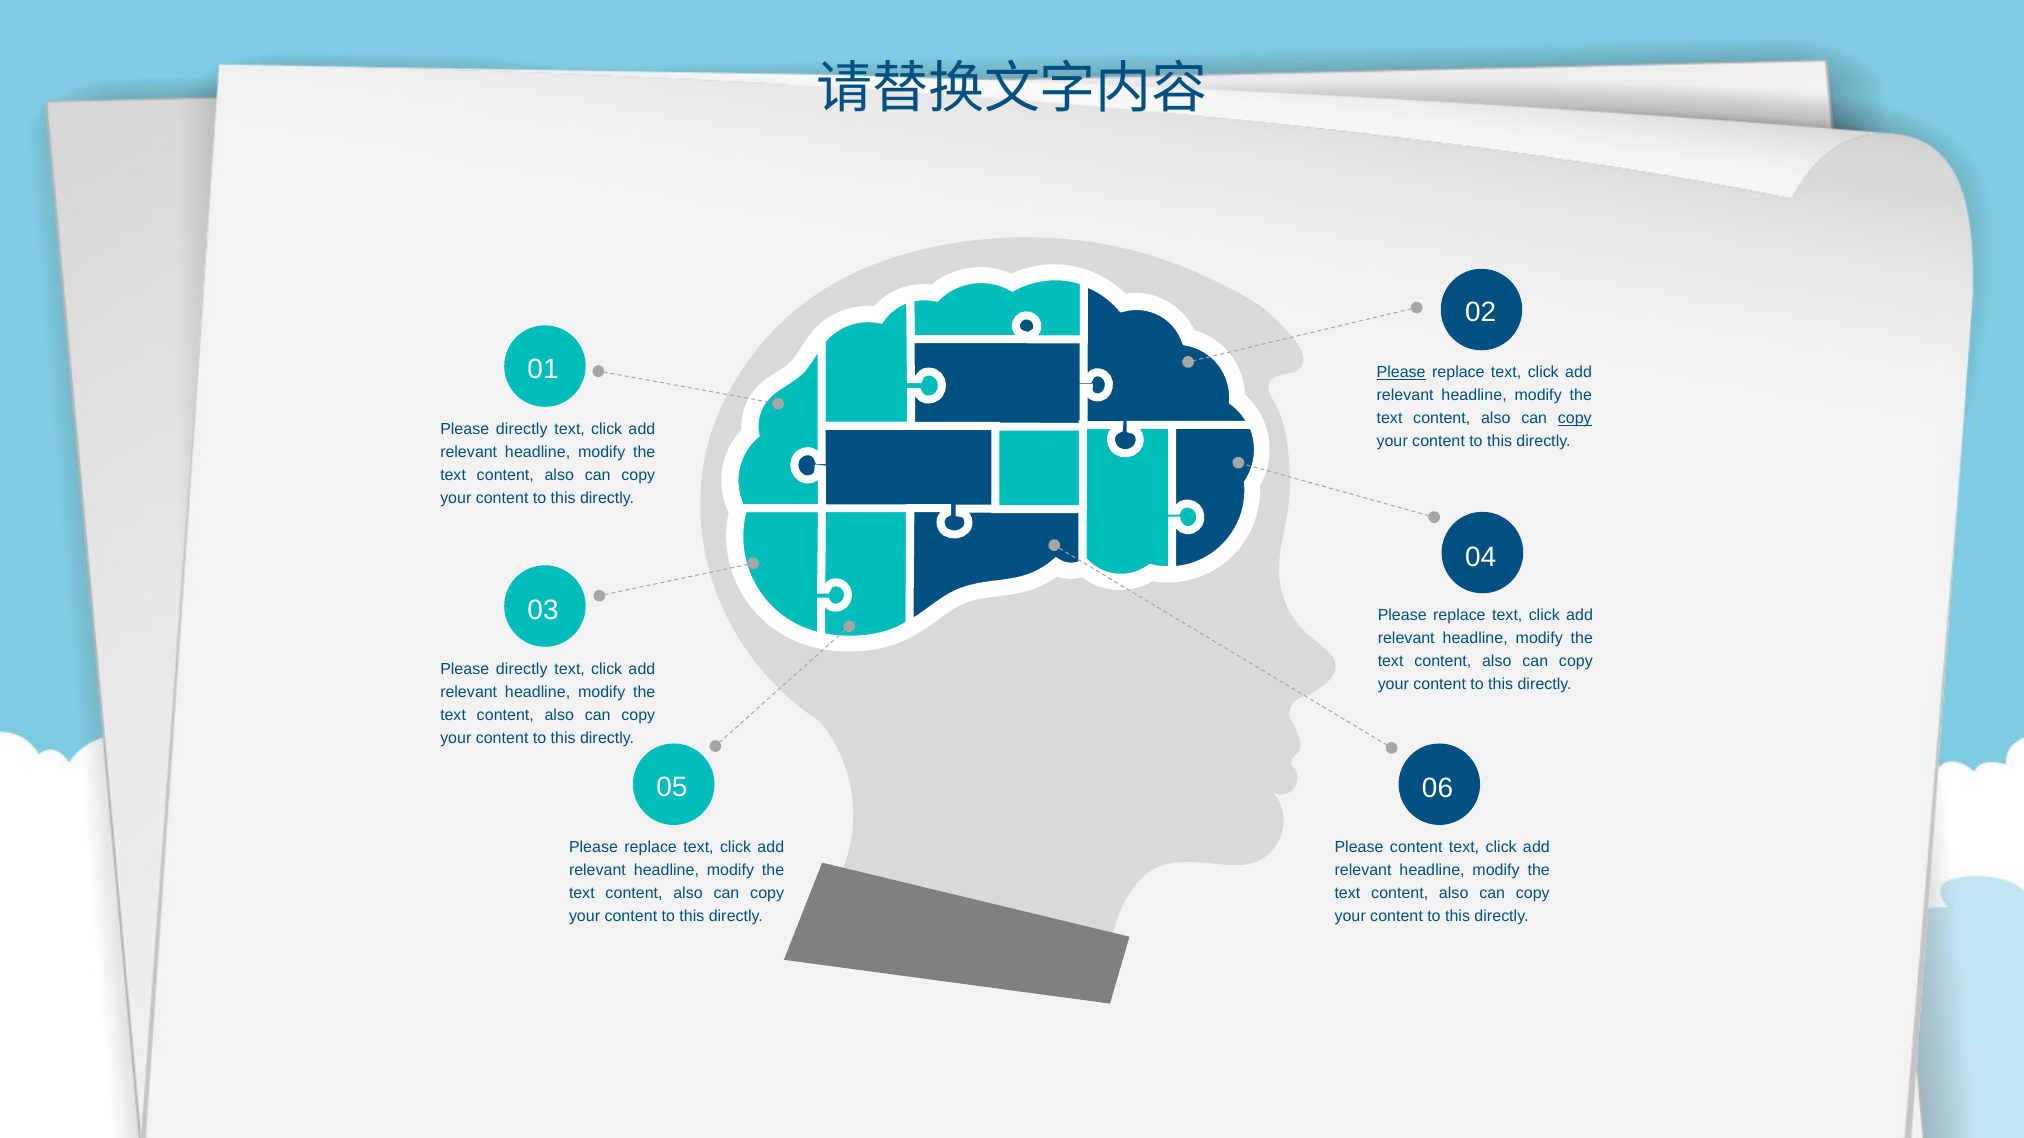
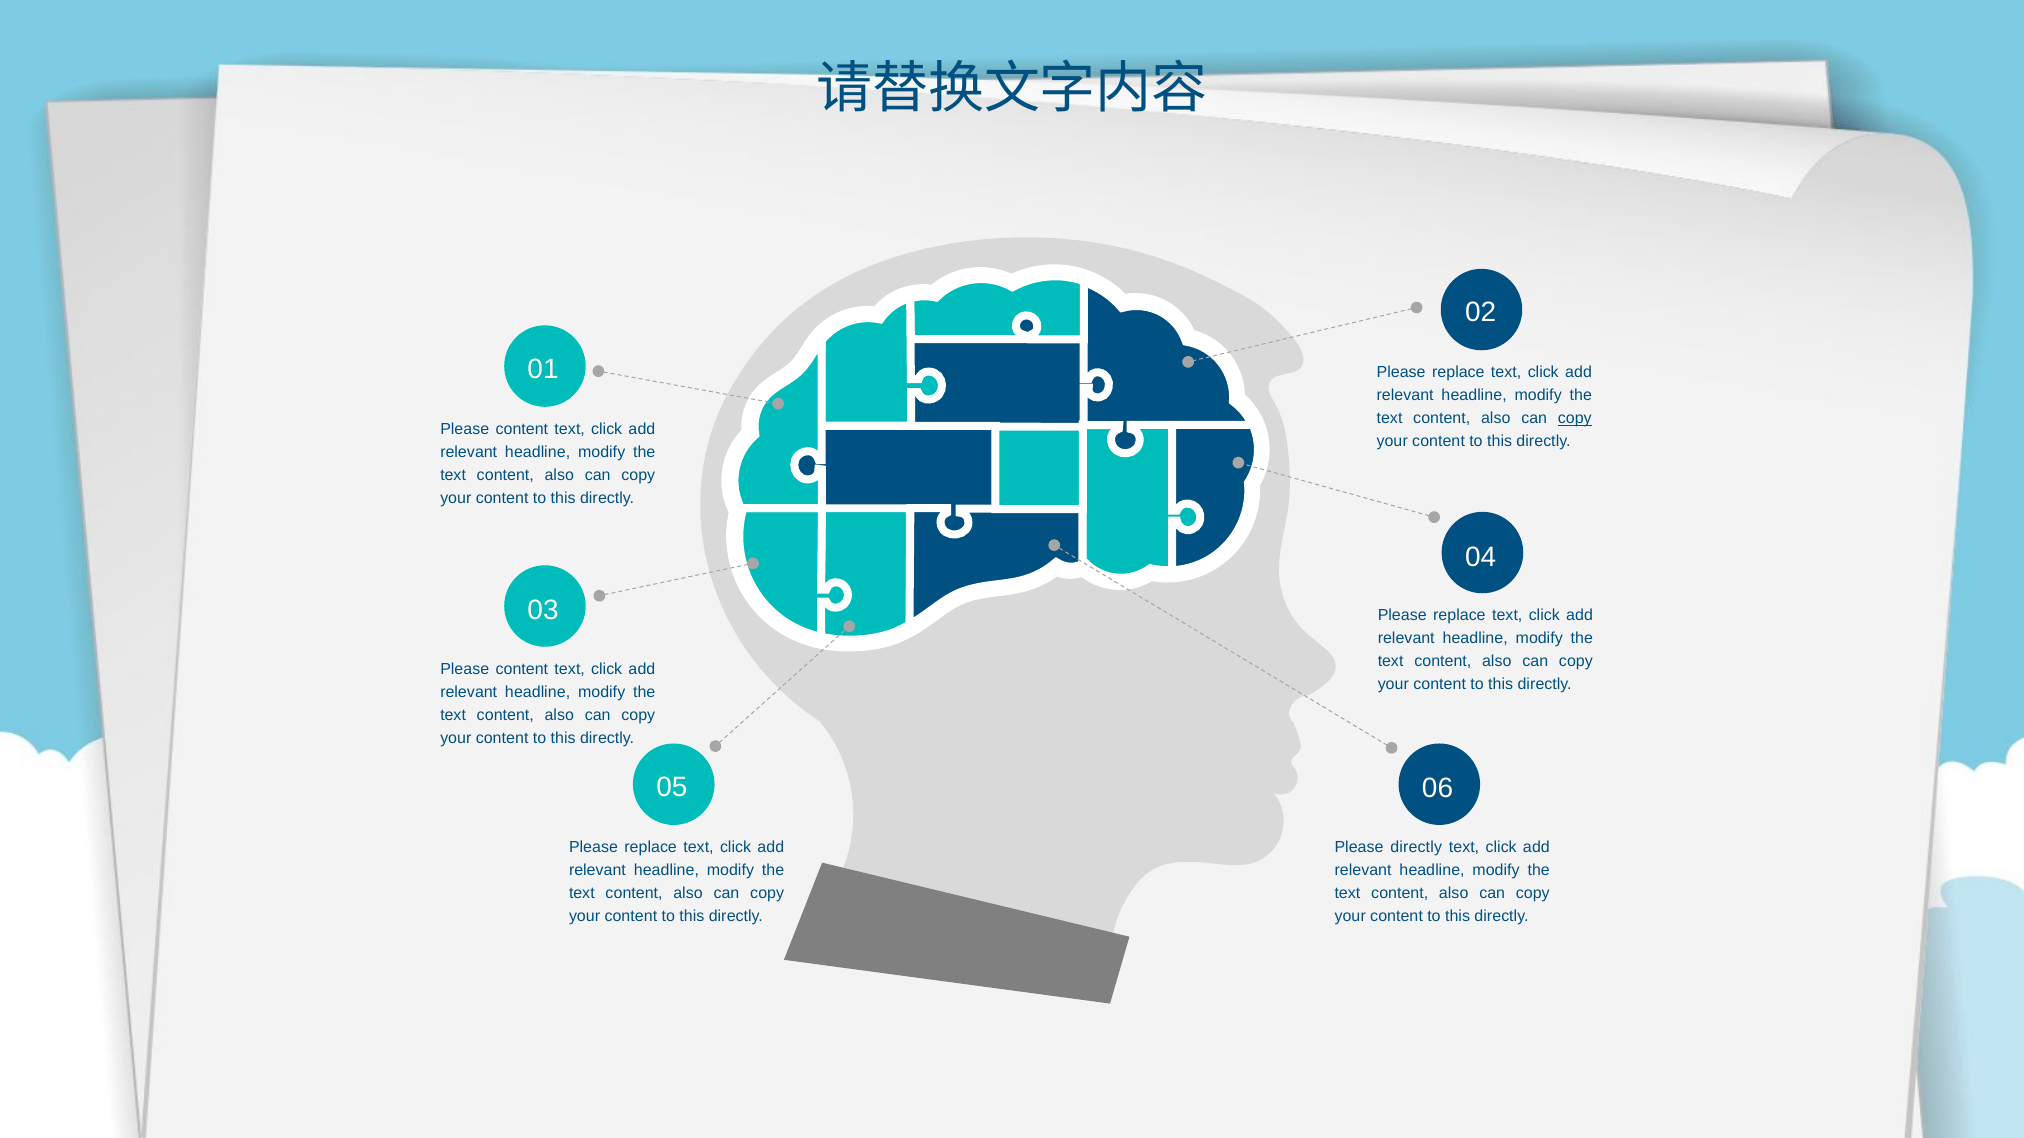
Please underline: present -> none (1401, 373)
directly: directly -> content (522, 429)
directly: directly -> content (522, 669)
Please content: content -> directly (1416, 848)
